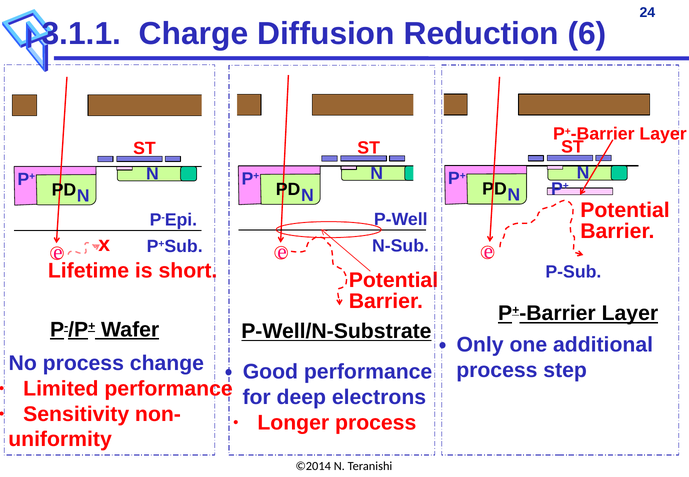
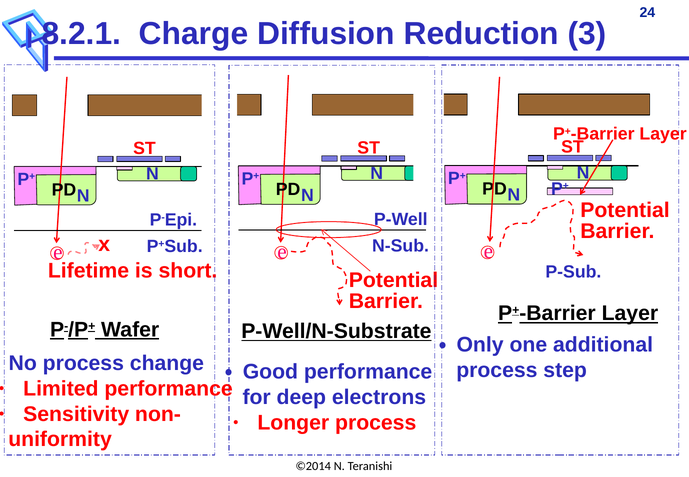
3.1.1: 3.1.1 -> 8.2.1 (82, 34)
6: 6 -> 3 (587, 34)
